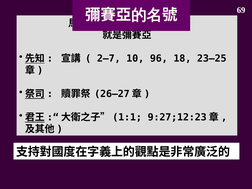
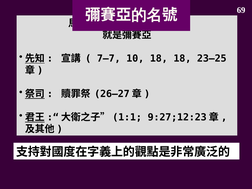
2–7: 2–7 -> 7–7 (109, 59)
10 96: 96 -> 18 (159, 59)
